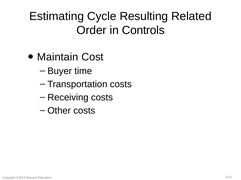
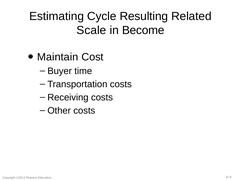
Order: Order -> Scale (91, 30)
Controls: Controls -> Become (143, 30)
